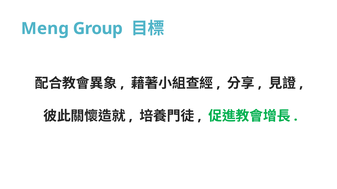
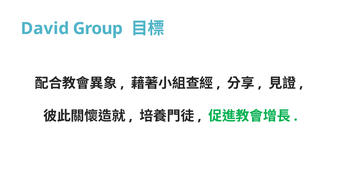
Meng: Meng -> David (45, 29)
